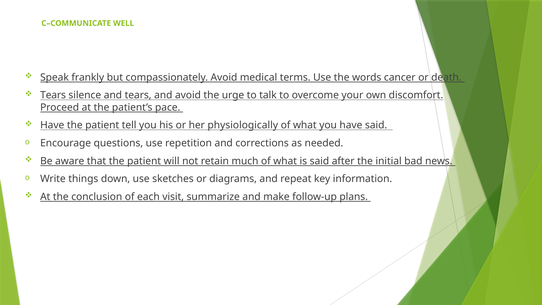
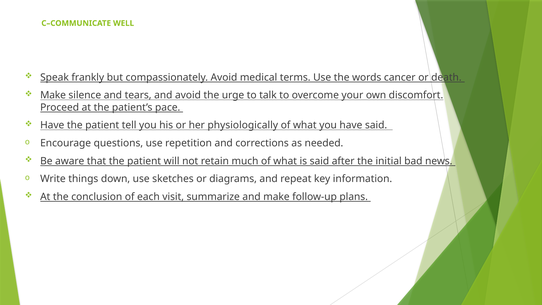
Tears: Tears -> Make (53, 95)
